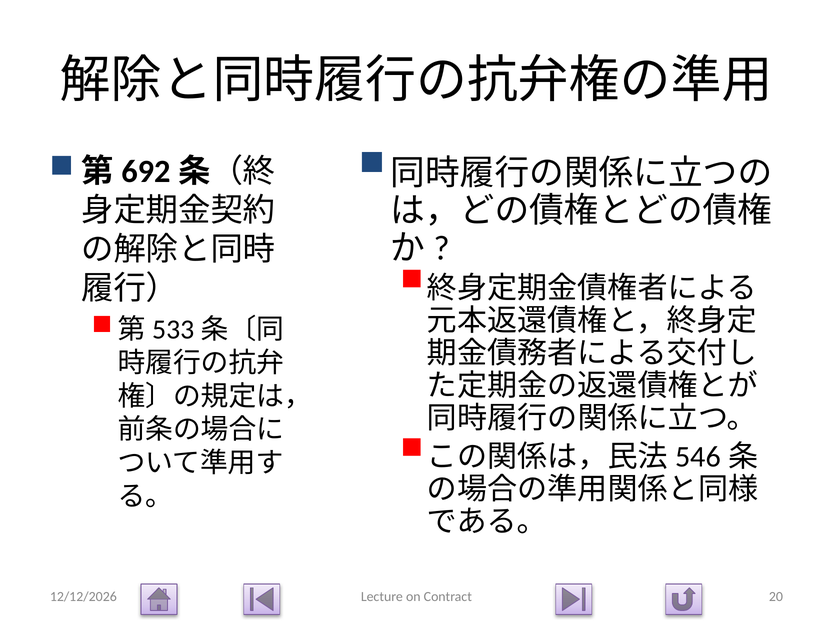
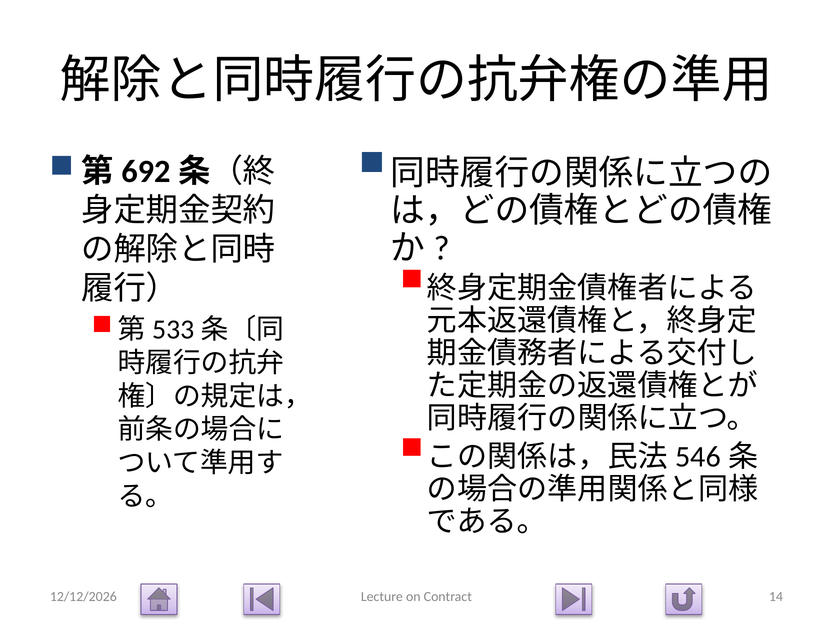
20: 20 -> 14 (776, 596)
